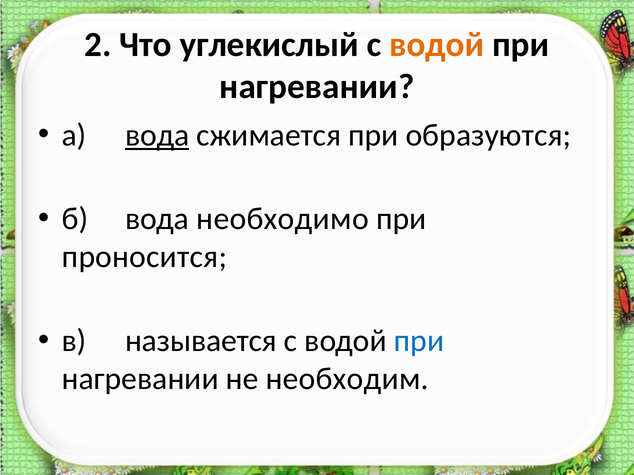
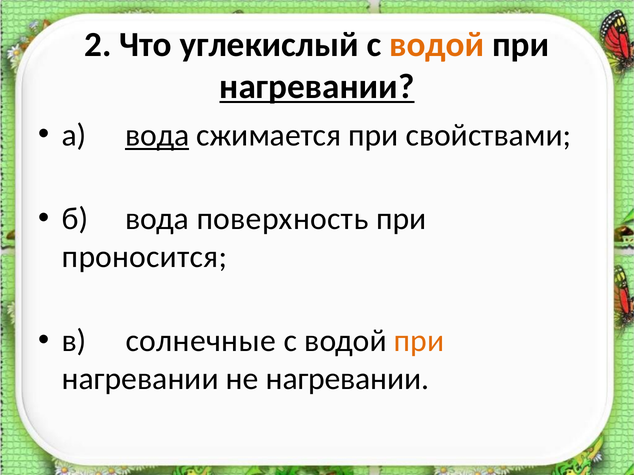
нагревании underline: none -> present (317, 87)
образуются: образуются -> свойствами (488, 135)
необходимо: необходимо -> поверхность (283, 219)
называется: называется -> солнечные (201, 341)
при colour: blue -> orange (419, 341)
не необходим: необходим -> нагревании (347, 379)
